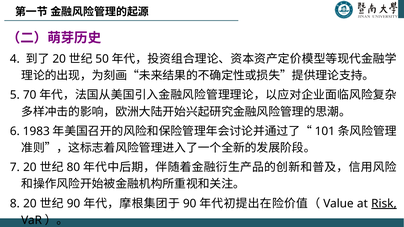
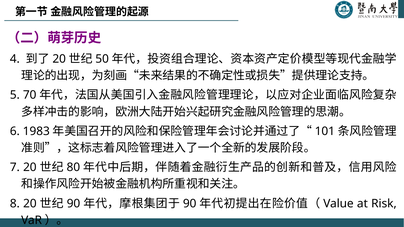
Risk underline: present -> none (384, 204)
